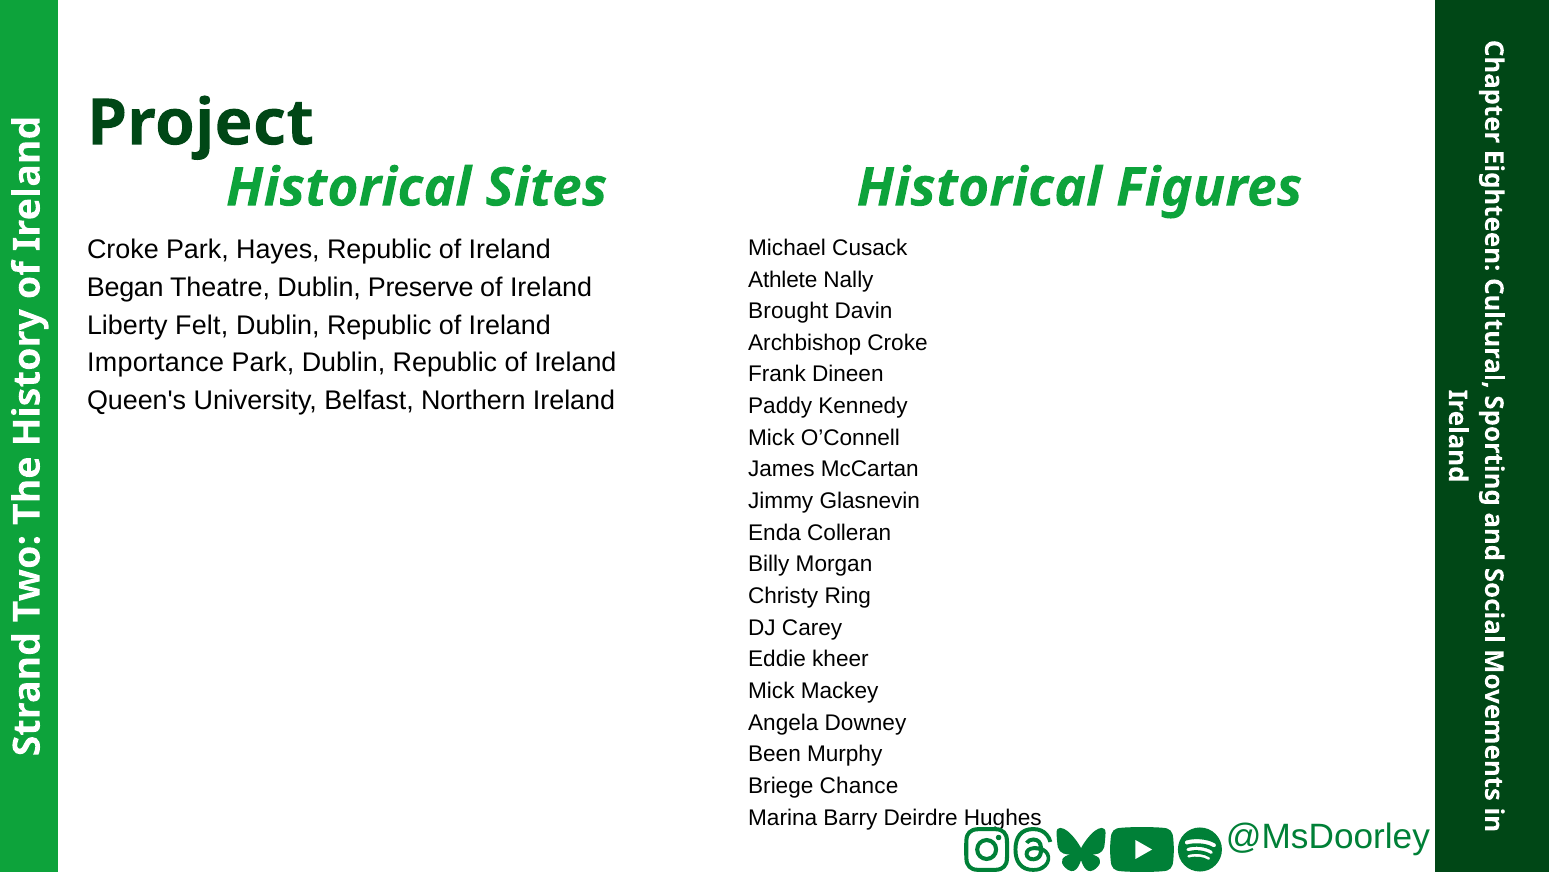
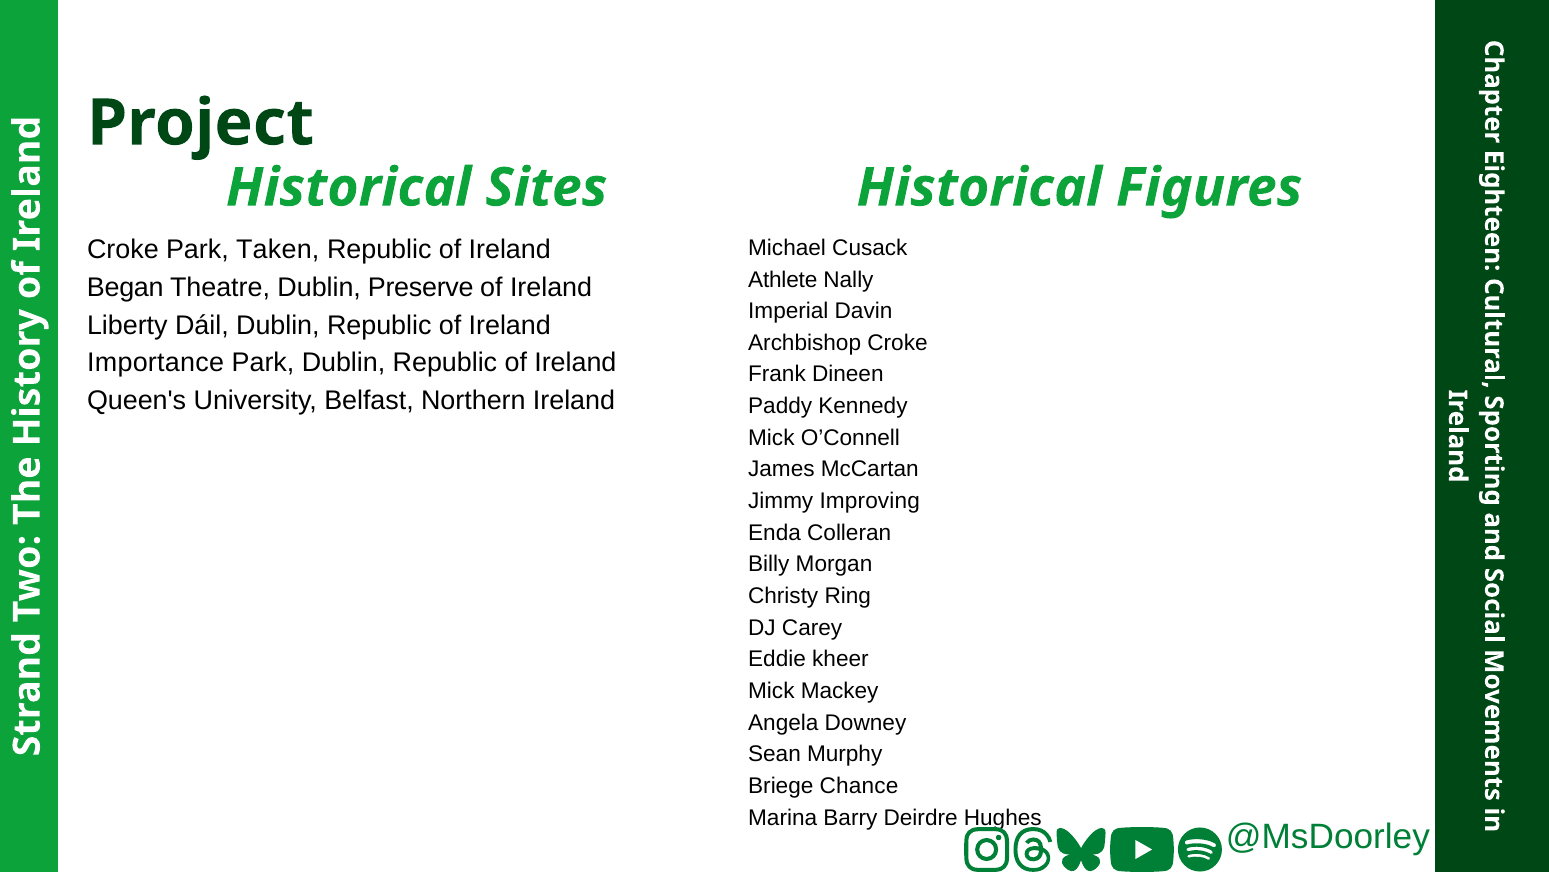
Hayes: Hayes -> Taken (278, 250)
Brought: Brought -> Imperial (788, 311)
Felt: Felt -> Dáil (202, 325)
Glasnevin: Glasnevin -> Improving (870, 501)
Been: Been -> Sean (775, 754)
